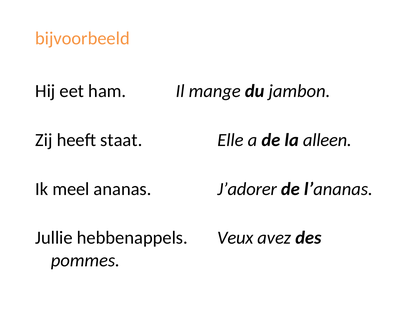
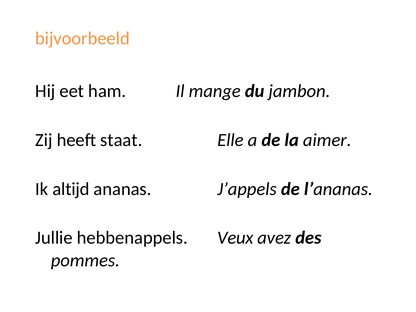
alleen: alleen -> aimer (327, 140)
meel: meel -> altijd (71, 189)
J’adorer: J’adorer -> J’appels (247, 189)
